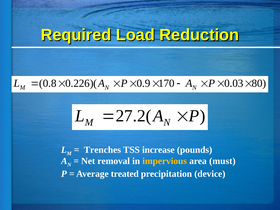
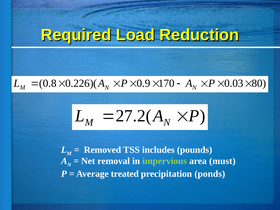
Trenches: Trenches -> Removed (102, 150)
increase: increase -> includes (158, 150)
impervious colour: yellow -> light green (165, 161)
device: device -> ponds (210, 174)
